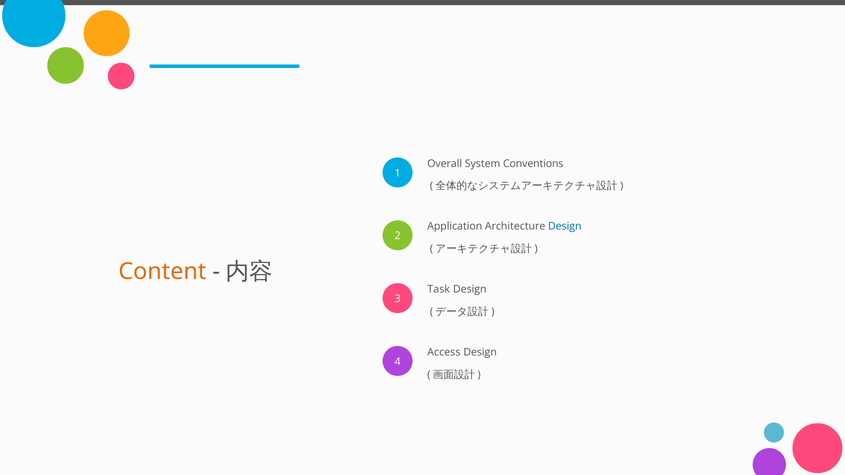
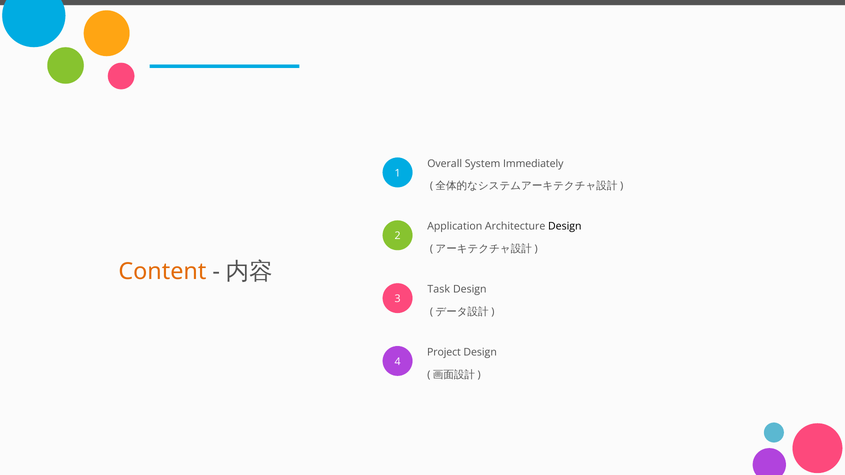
Conventions: Conventions -> Immediately (533, 164)
Design colour: blue -> black (565, 227)
Access: Access -> Project (444, 353)
